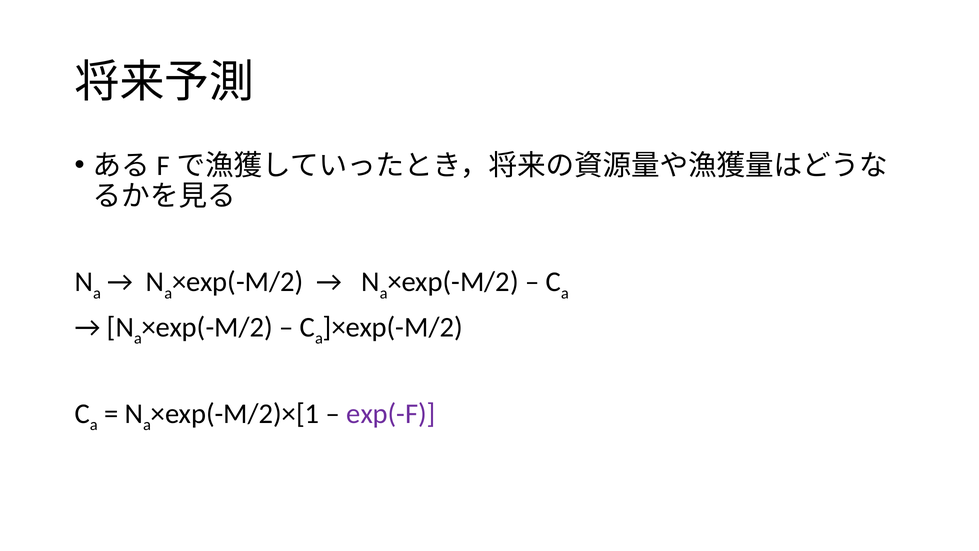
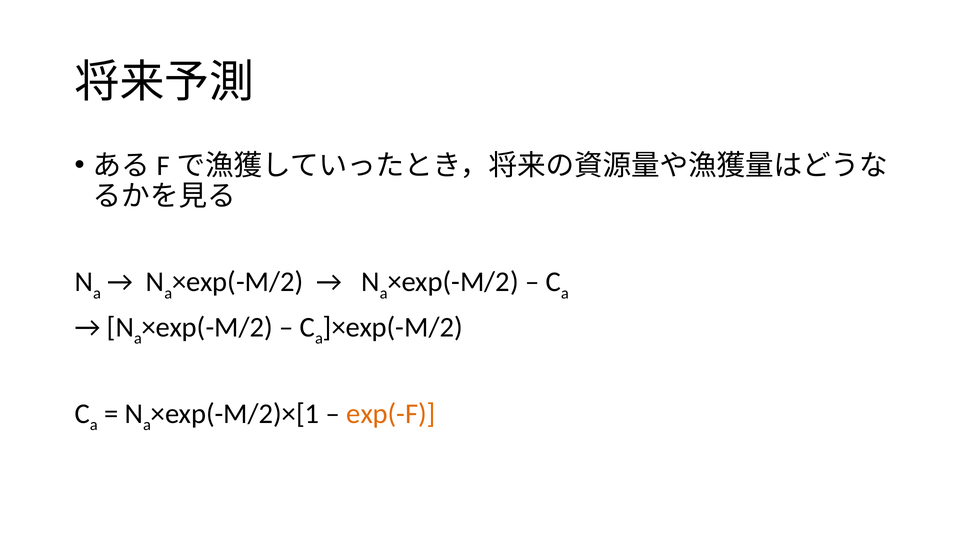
exp(-F colour: purple -> orange (391, 413)
